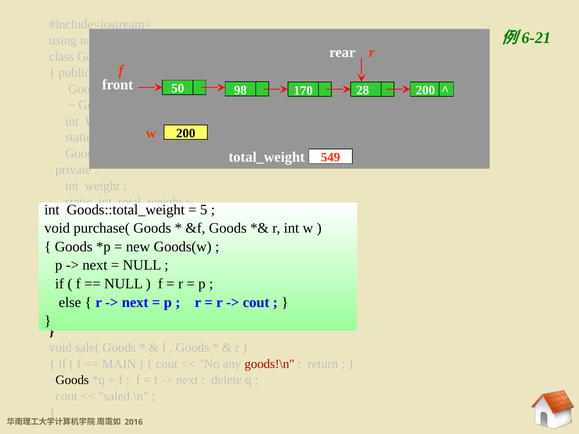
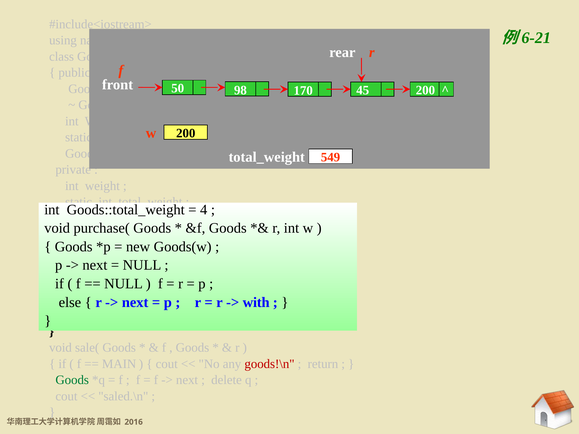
28: 28 -> 45 (363, 90)
5: 5 -> 4 (204, 210)
cout: cout -> with (256, 302)
Goods colour: black -> green (72, 380)
